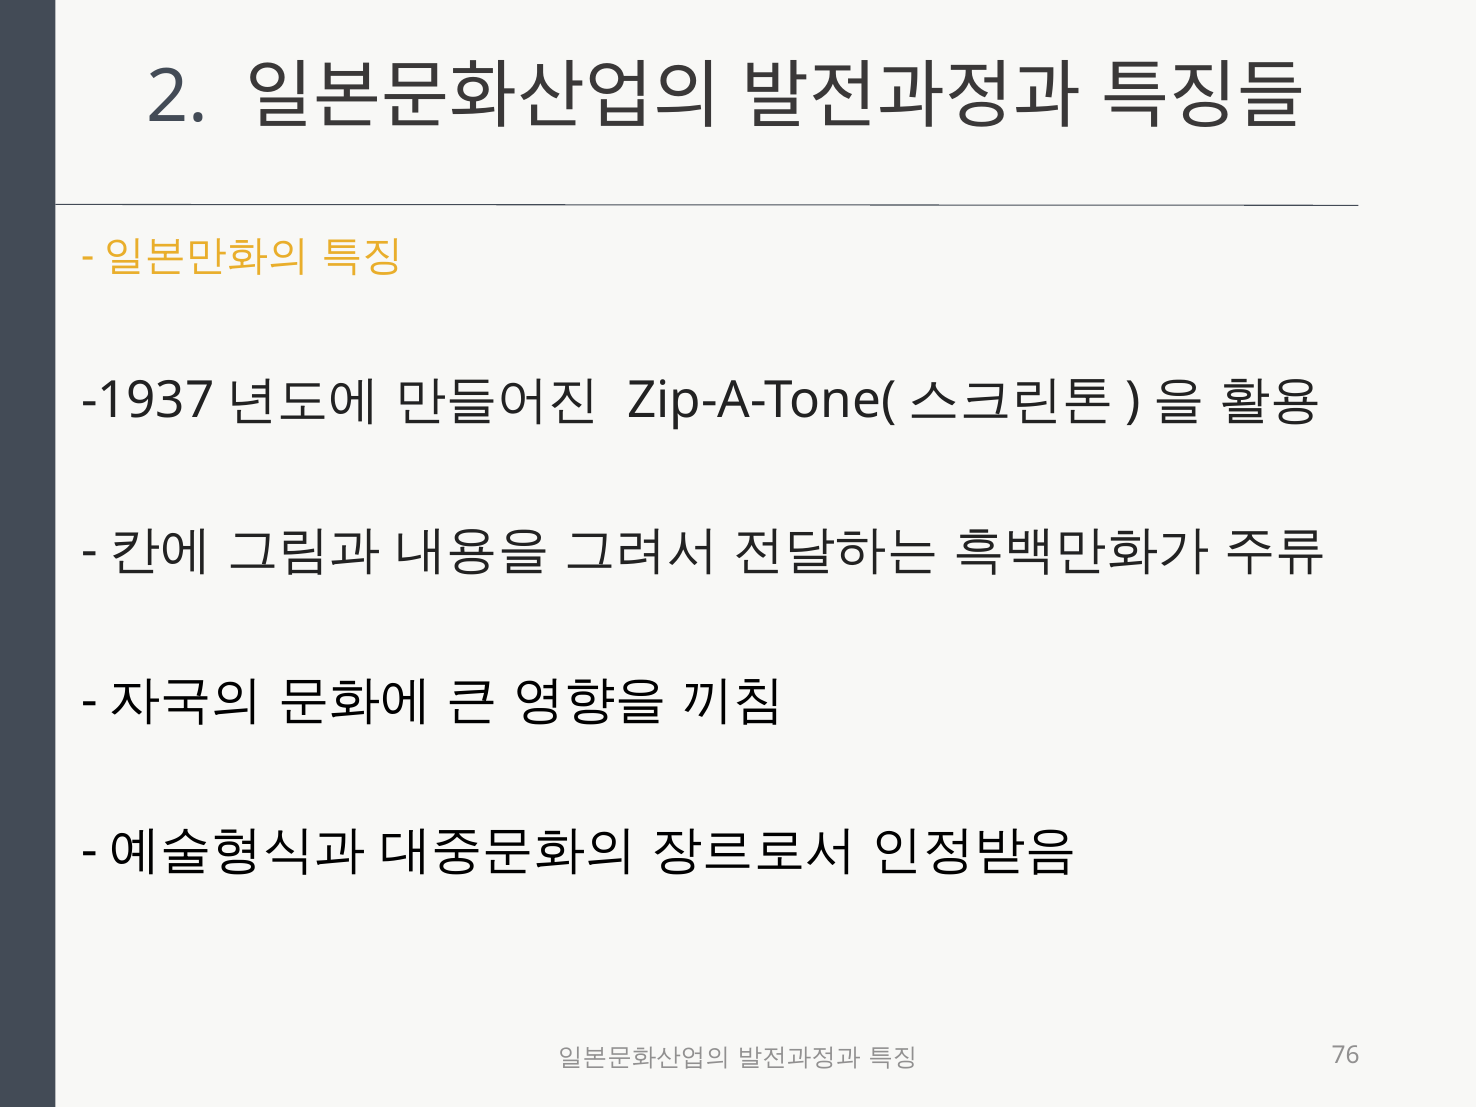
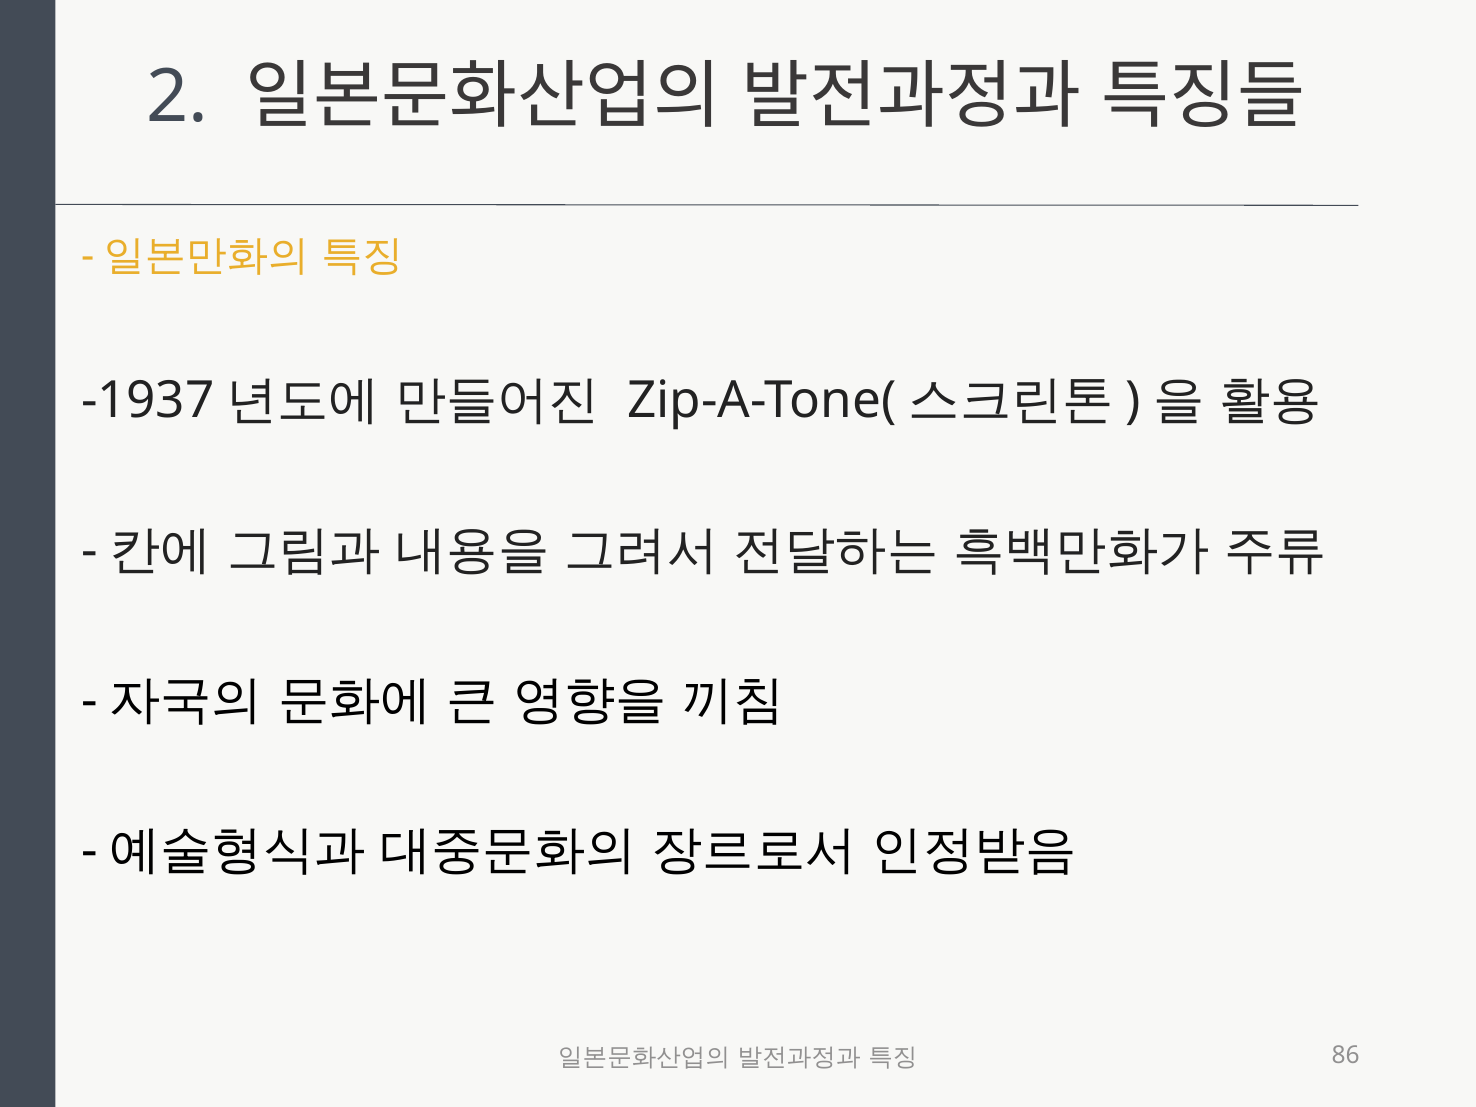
76: 76 -> 86 (1346, 1055)
